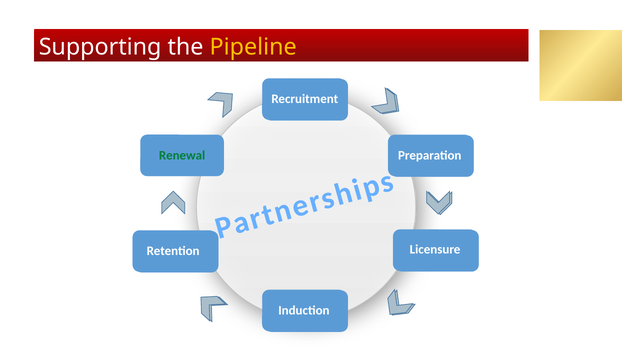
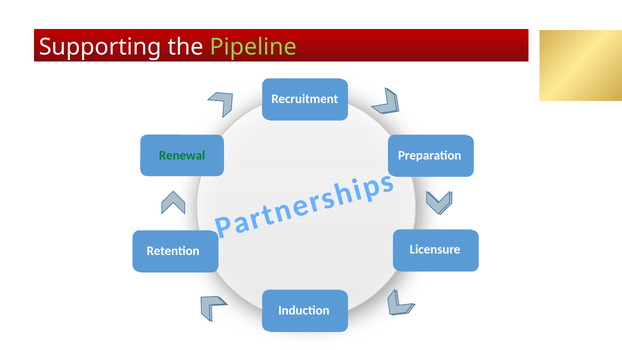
Pipeline colour: yellow -> light green (253, 47)
